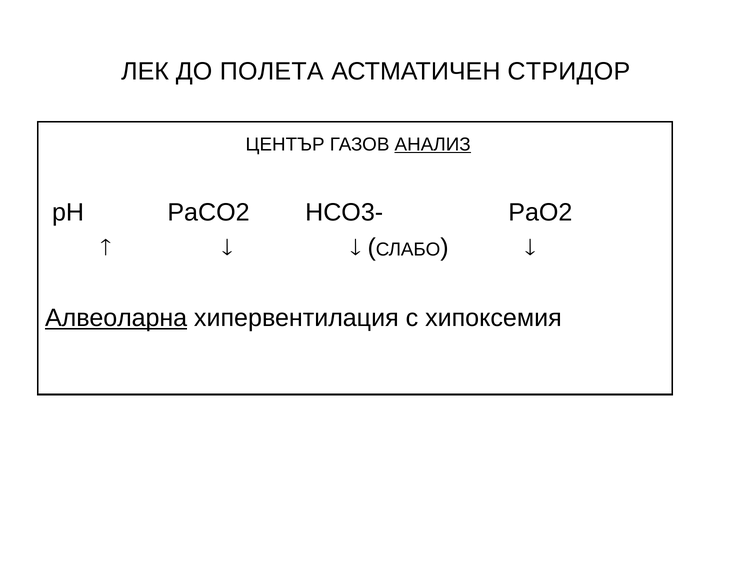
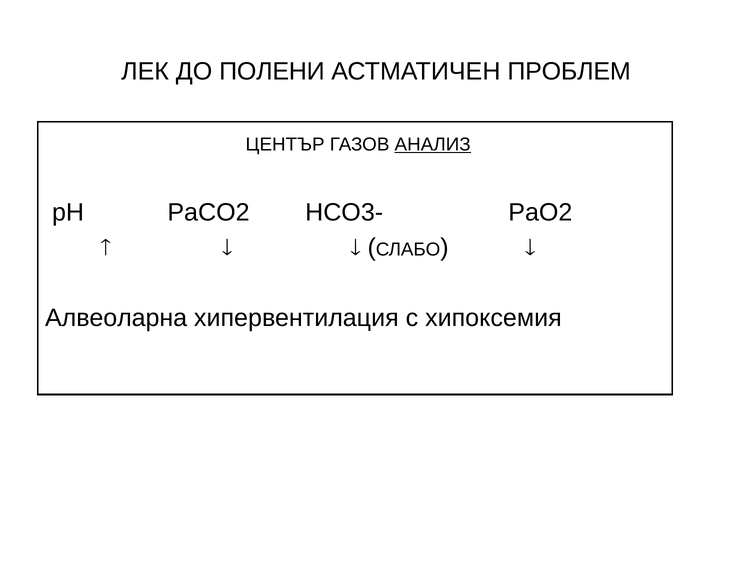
ПОЛЕТА: ПОЛЕТА -> ПОЛЕНИ (272, 71)
СТРИДОР: СТРИДОР -> ПРОБЛЕМ (569, 71)
Алвеоларна underline: present -> none (116, 318)
